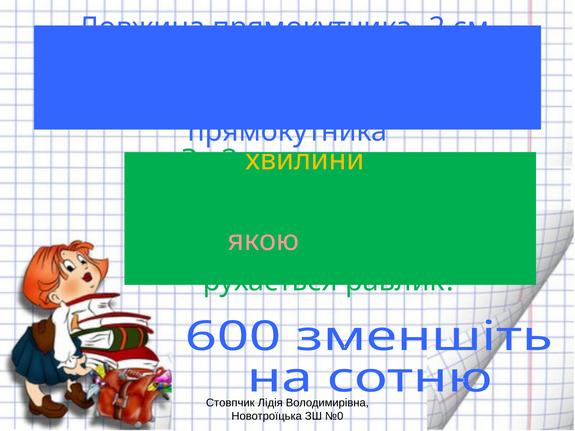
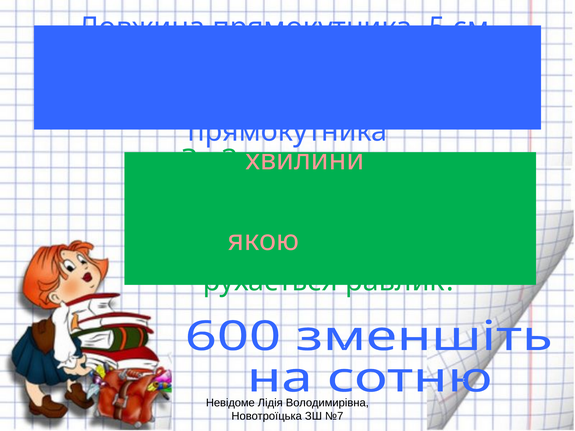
прямокутника- 2: 2 -> 5 (437, 28)
хвилини colour: yellow -> pink (305, 160)
Стовпчик: Стовпчик -> Невідоме (230, 403)
№0: №0 -> №7 (334, 417)
